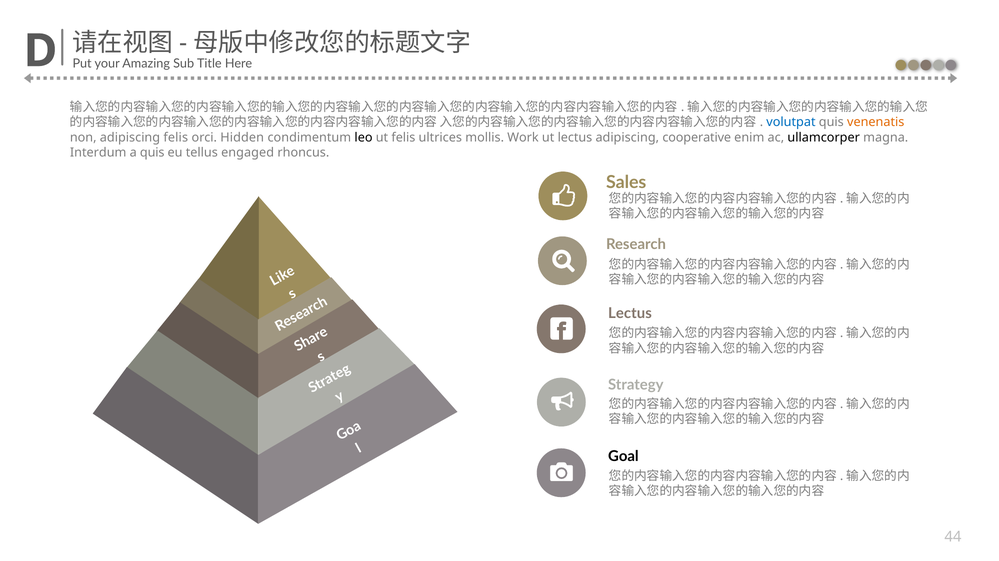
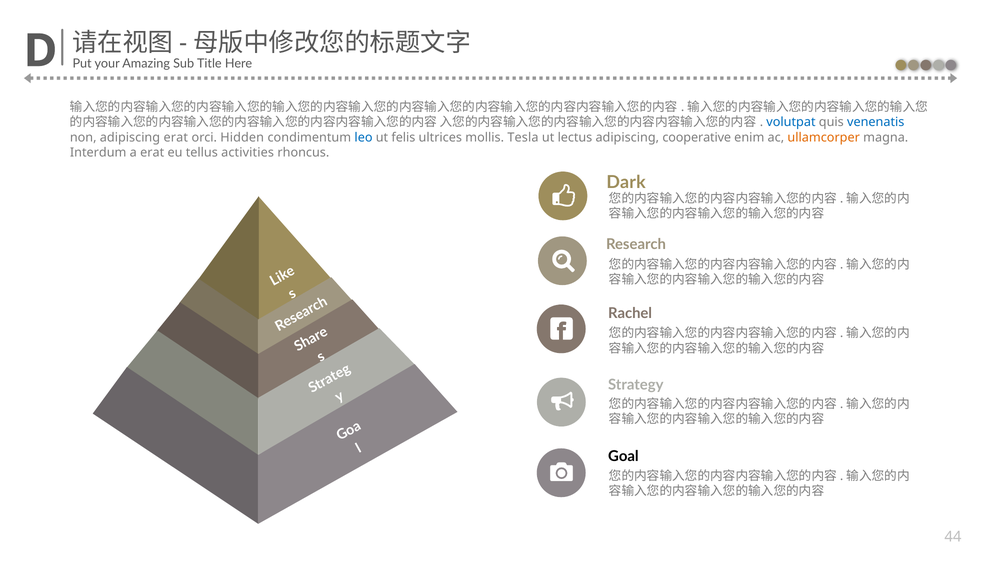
venenatis colour: orange -> blue (876, 122)
adipiscing felis: felis -> erat (176, 137)
leo colour: black -> blue (364, 137)
Work: Work -> Tesla (523, 137)
ullamcorper colour: black -> orange (824, 137)
a quis: quis -> erat (152, 153)
engaged: engaged -> activities (248, 153)
Sales: Sales -> Dark (626, 182)
Lectus: Lectus -> Rachel (630, 313)
